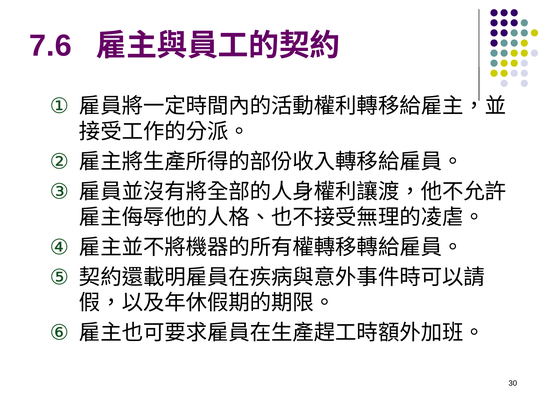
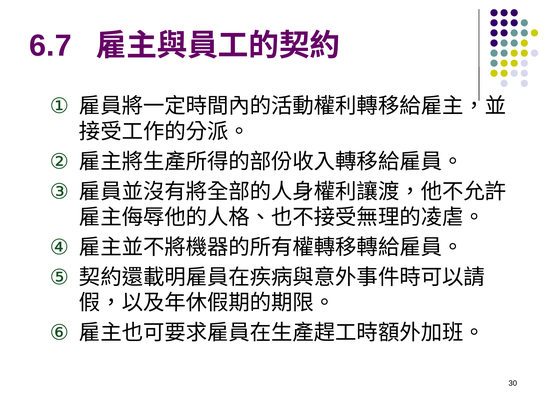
7.6: 7.6 -> 6.7 (50, 46)
